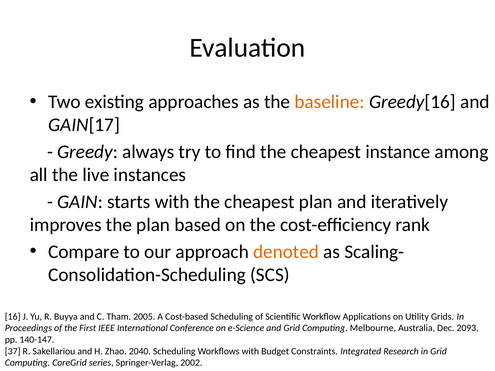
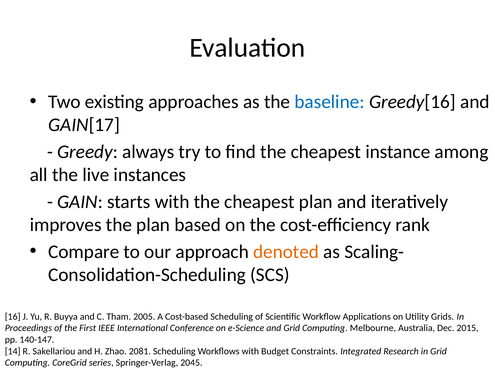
baseline colour: orange -> blue (330, 102)
2093: 2093 -> 2015 (468, 328)
37: 37 -> 14 (13, 351)
2040: 2040 -> 2081 (140, 351)
2002: 2002 -> 2045 (191, 363)
